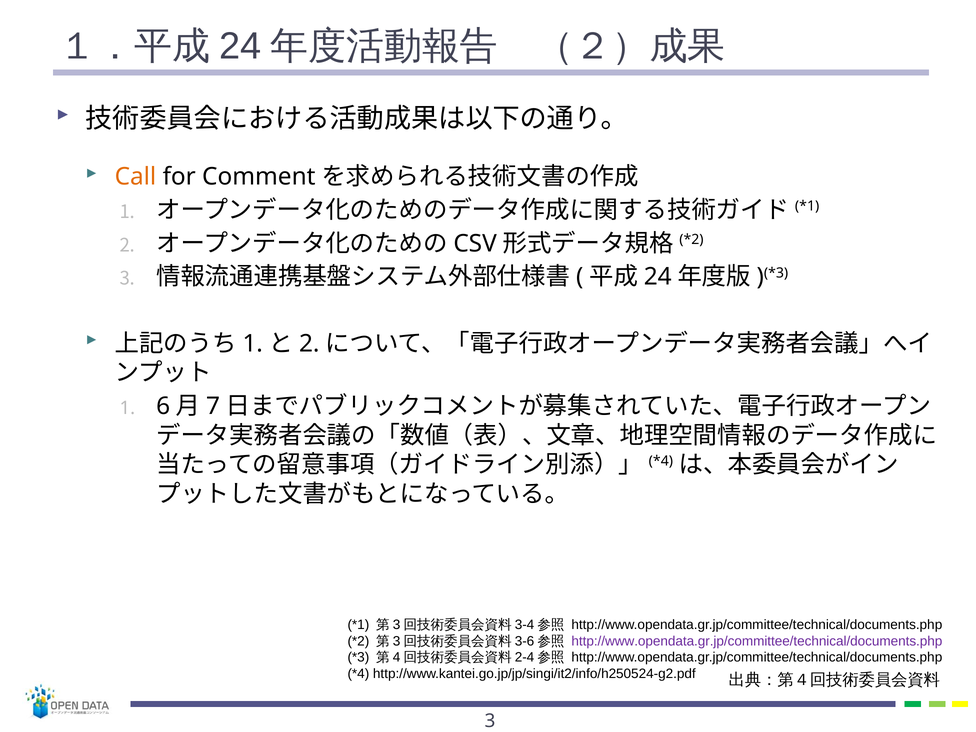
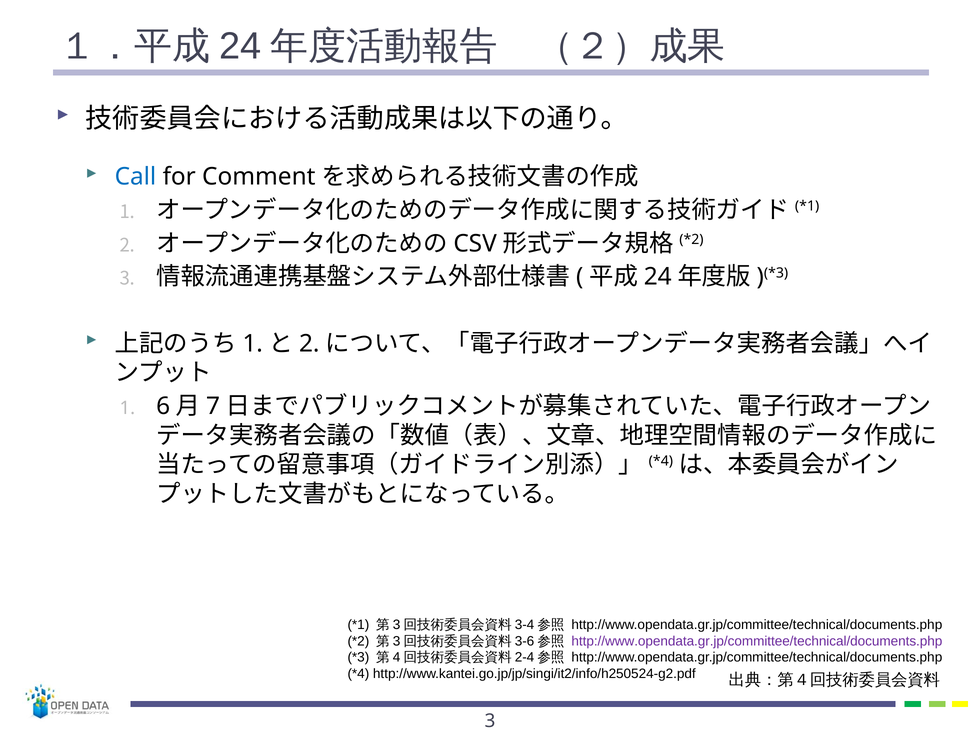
Call colour: orange -> blue (135, 177)
